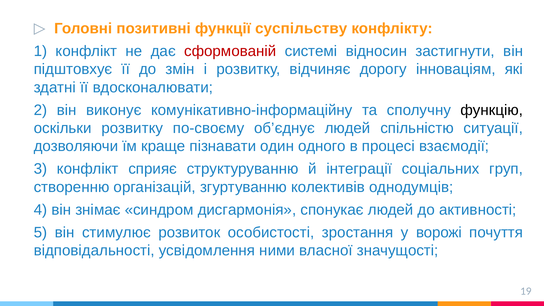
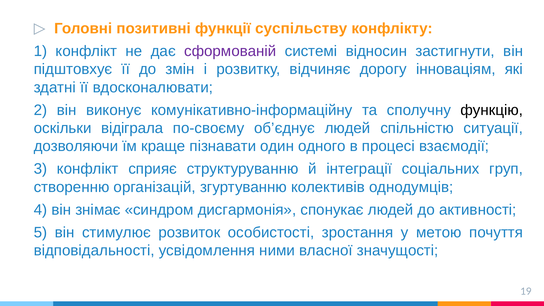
сформованій colour: red -> purple (230, 51)
оскільки розвитку: розвитку -> відіграла (132, 128)
ворожі: ворожі -> метою (439, 233)
